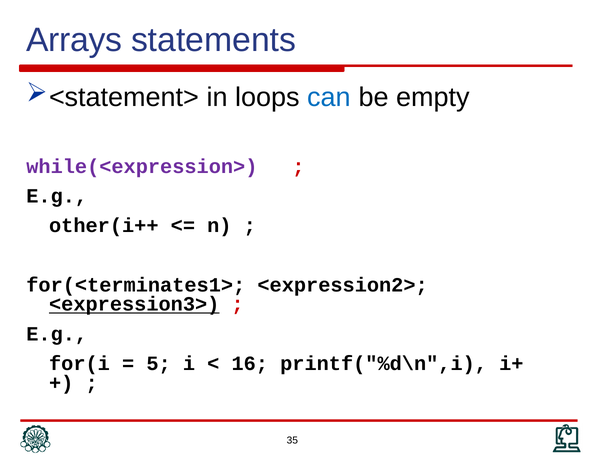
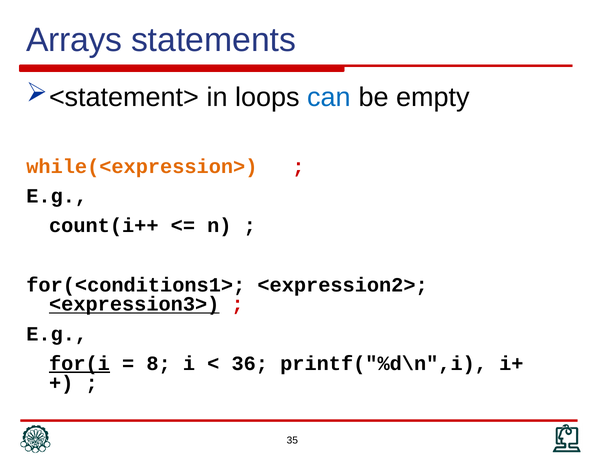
while(<expression> colour: purple -> orange (142, 166)
other(i++: other(i++ -> count(i++ (104, 226)
for(<terminates1>: for(<terminates1> -> for(<conditions1> (136, 285)
for(i underline: none -> present (79, 363)
5: 5 -> 8 (159, 363)
16: 16 -> 36 (250, 363)
